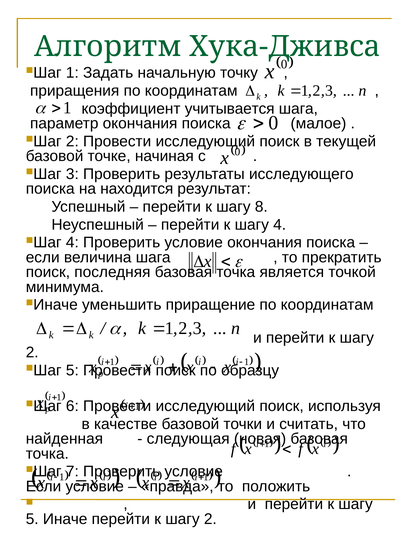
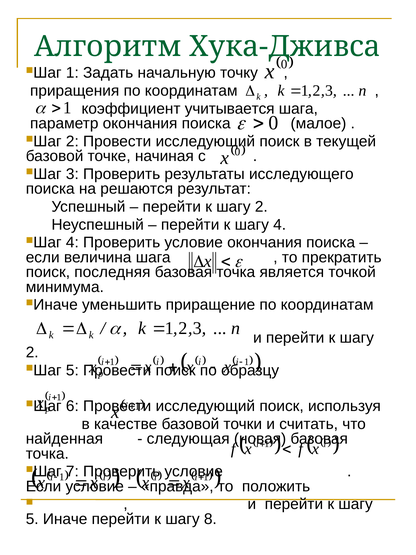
находится: находится -> решаются (137, 189)
8: 8 -> 2 (261, 207)
2: 2 -> 8 (210, 519)
